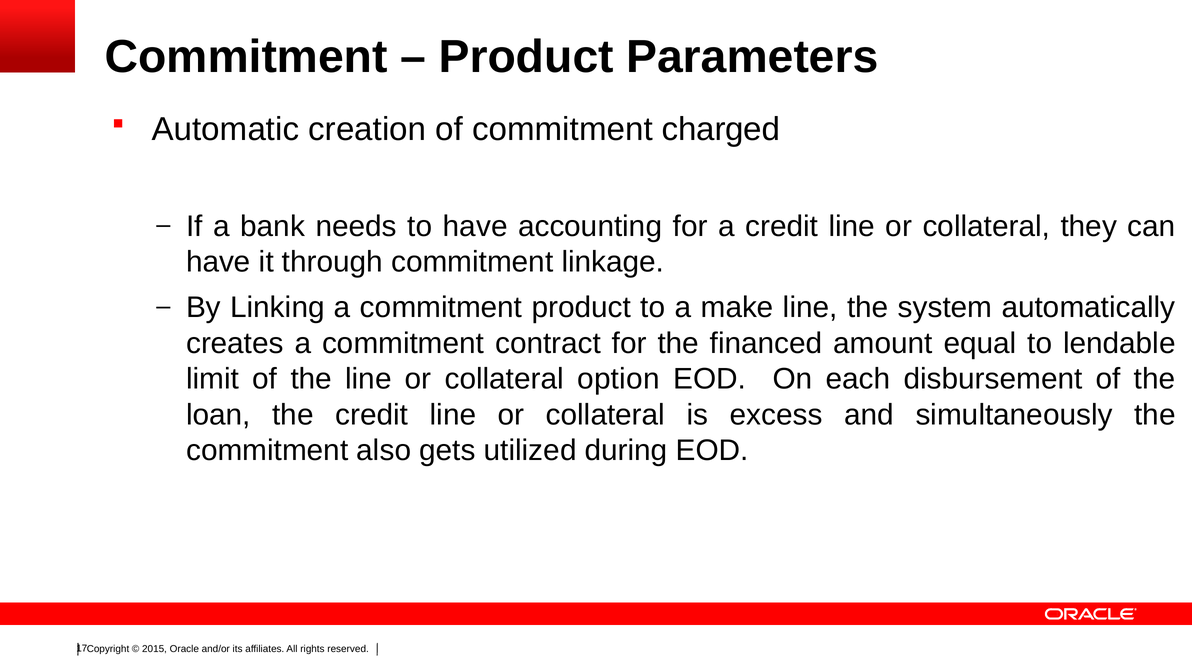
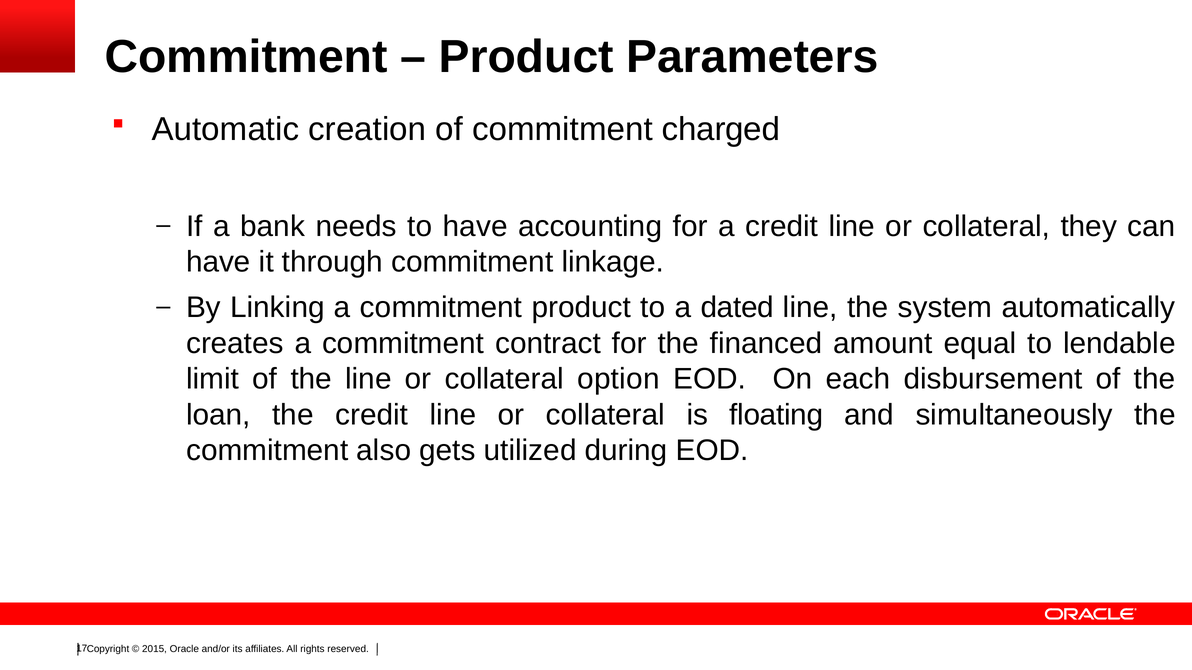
make: make -> dated (737, 308)
excess: excess -> floating (776, 415)
